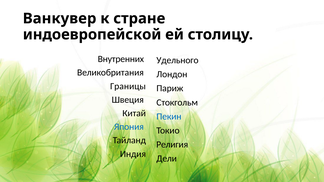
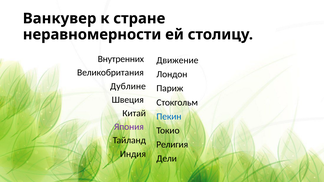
индоевропейской: индоевропейской -> неравномерности (92, 35)
Удельного: Удельного -> Движение (177, 60)
Границы: Границы -> Дублине (128, 86)
Япония colour: blue -> purple (129, 127)
